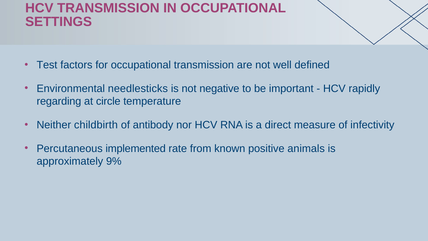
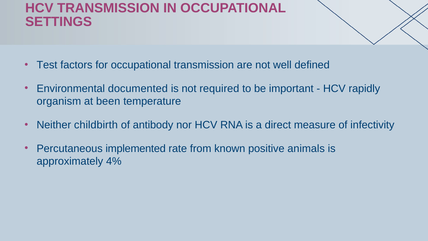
needlesticks: needlesticks -> documented (138, 88)
negative: negative -> required (219, 88)
regarding: regarding -> organism (59, 101)
circle: circle -> been (108, 101)
9%: 9% -> 4% (114, 161)
